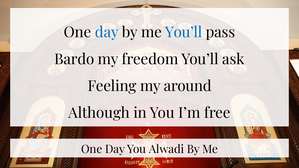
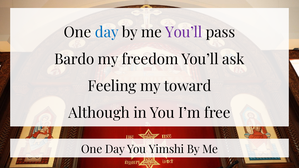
You’ll colour: blue -> purple (184, 32)
around: around -> toward (188, 86)
Alwadi: Alwadi -> Yimshi (167, 150)
